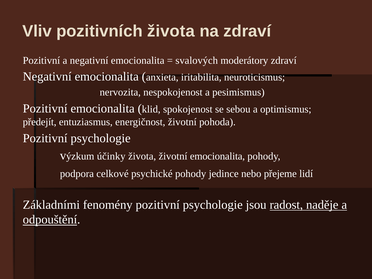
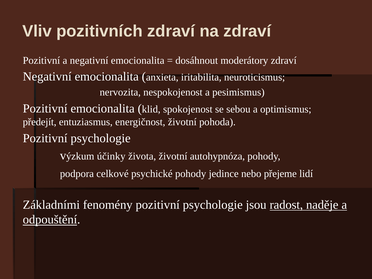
pozitivních života: života -> zdraví (171, 31)
svalových: svalových -> dosáhnout (197, 60)
životní emocionalita: emocionalita -> autohypnóza (217, 156)
